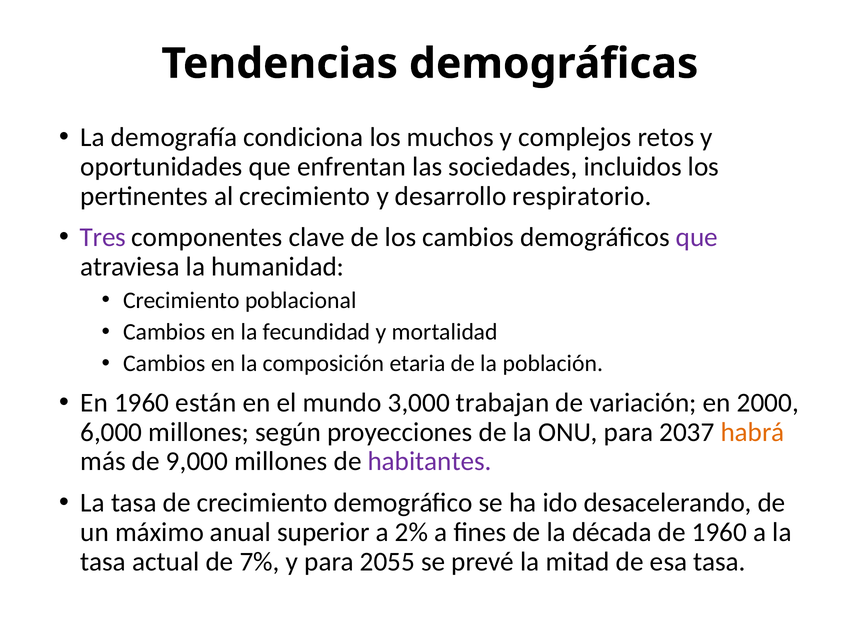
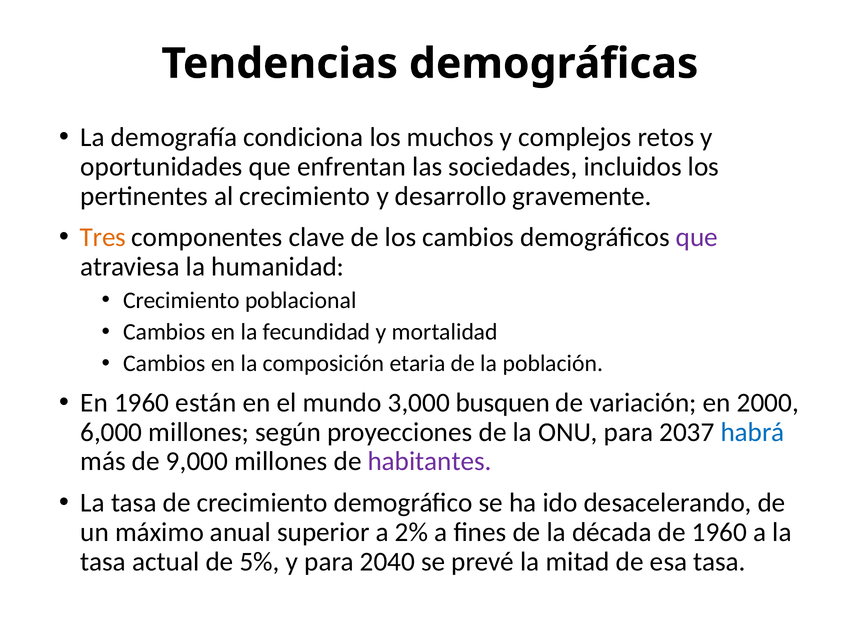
respiratorio: respiratorio -> gravemente (582, 196)
Tres colour: purple -> orange (103, 237)
trabajan: trabajan -> busquen (503, 402)
habrá colour: orange -> blue (753, 432)
7%: 7% -> 5% (260, 561)
2055: 2055 -> 2040 (387, 561)
